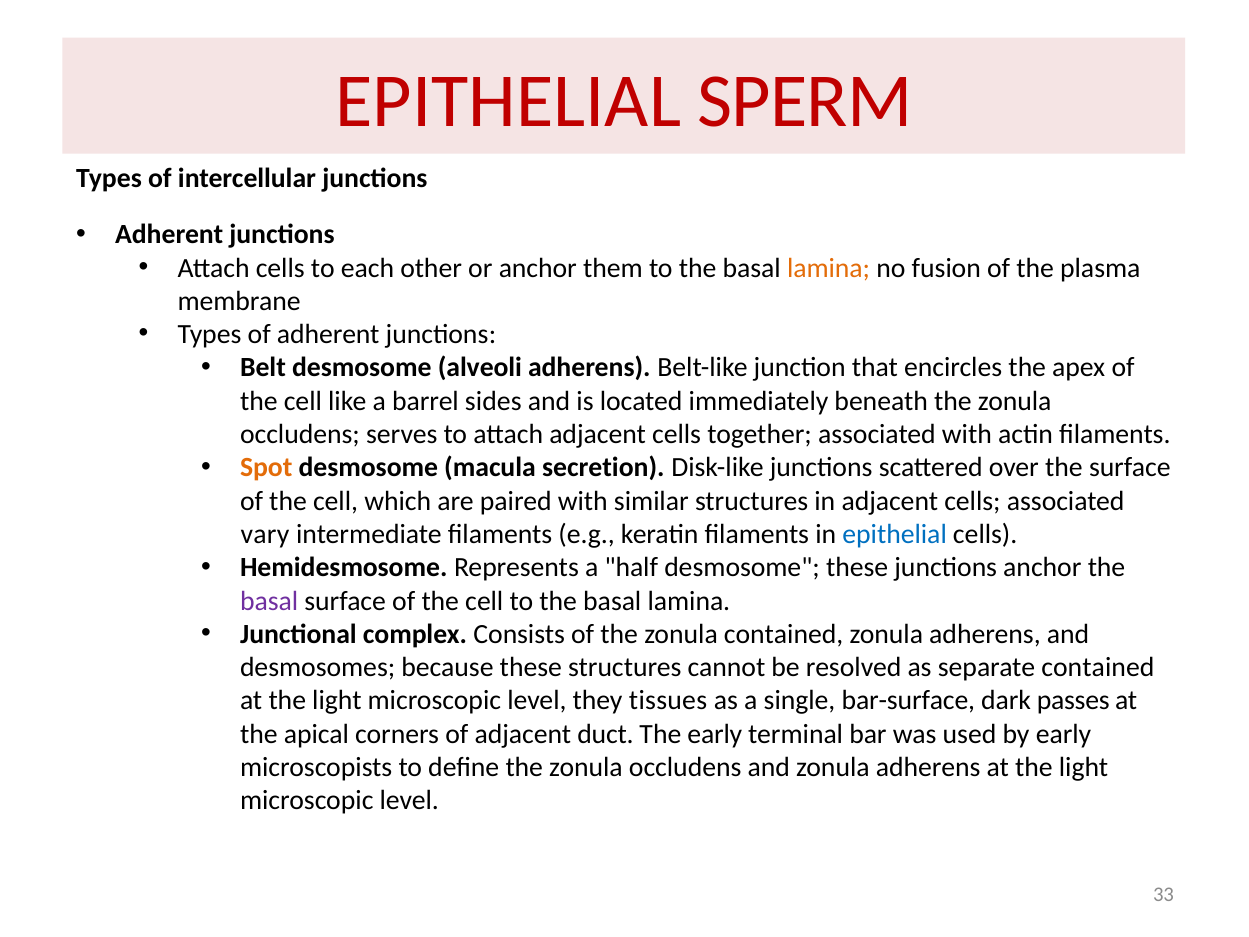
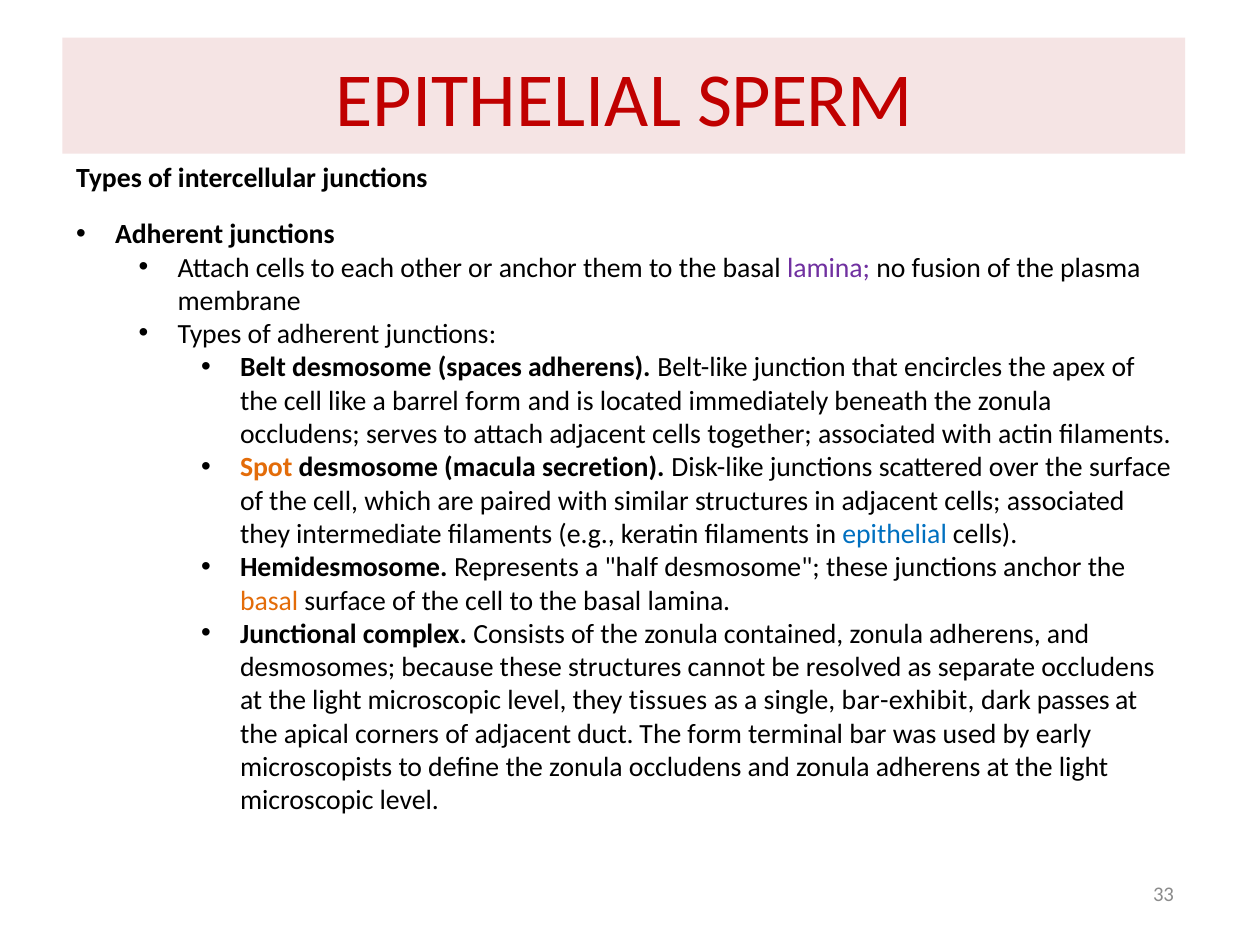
lamina colour: orange -> purple (829, 268)
alveoli: alveoli -> spaces (480, 368)
barrel sides: sides -> form (493, 401)
vary: vary -> they (265, 534)
basal colour: purple -> orange (269, 601)
separate contained: contained -> occludens (1098, 667)
bar-surface: bar-surface -> bar-exhibit (908, 701)
The early: early -> form (715, 734)
